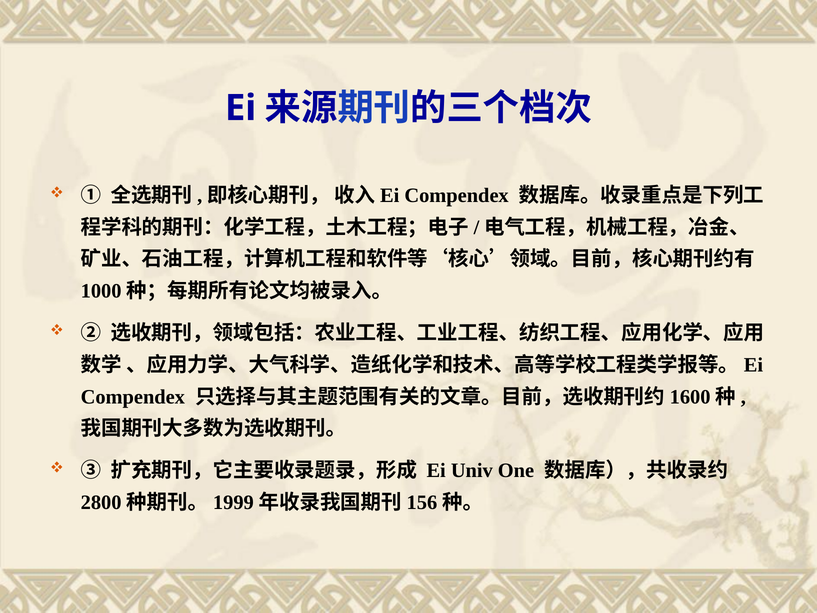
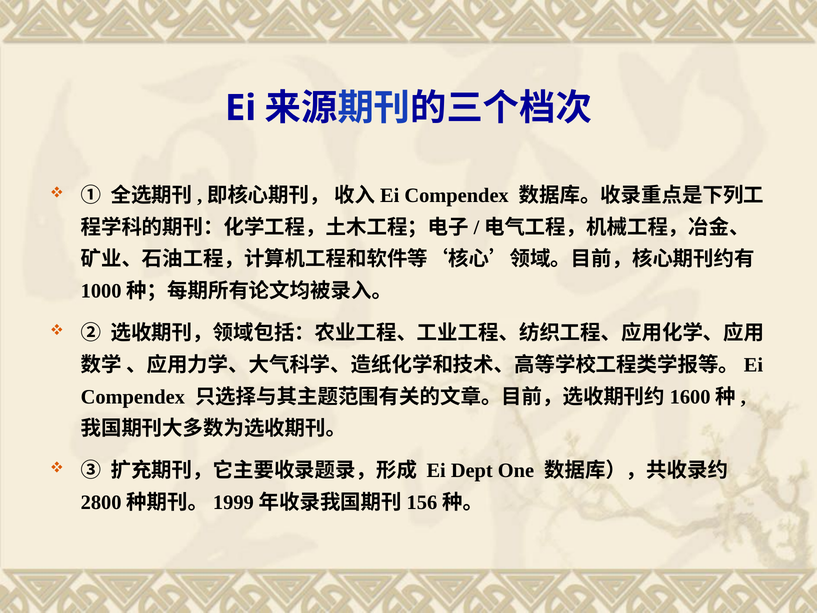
Univ: Univ -> Dept (472, 471)
